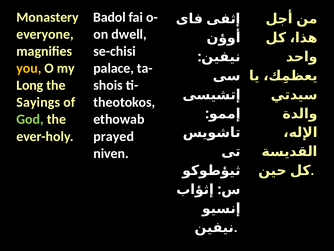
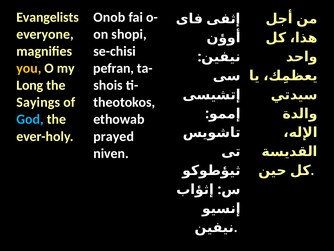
Monastery: Monastery -> Evangelists (48, 17)
Badol: Badol -> Onob (109, 17)
dwell: dwell -> shopi (129, 34)
palace: palace -> pefran (114, 68)
God colour: light green -> light blue (30, 119)
